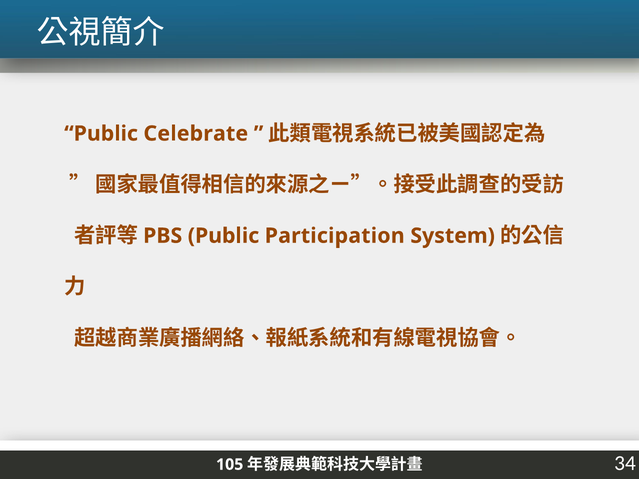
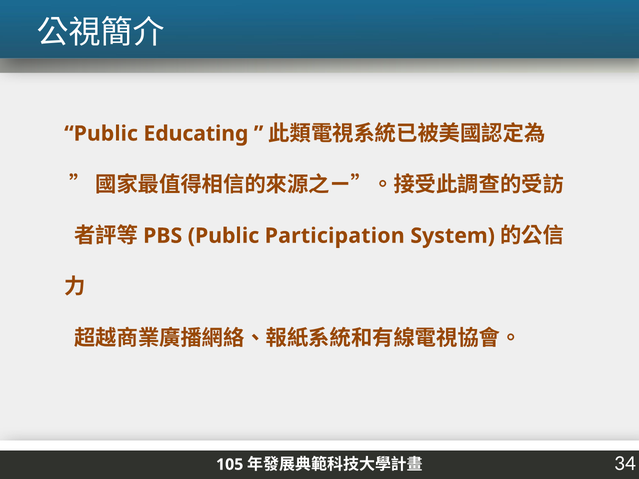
Celebrate: Celebrate -> Educating (196, 134)
